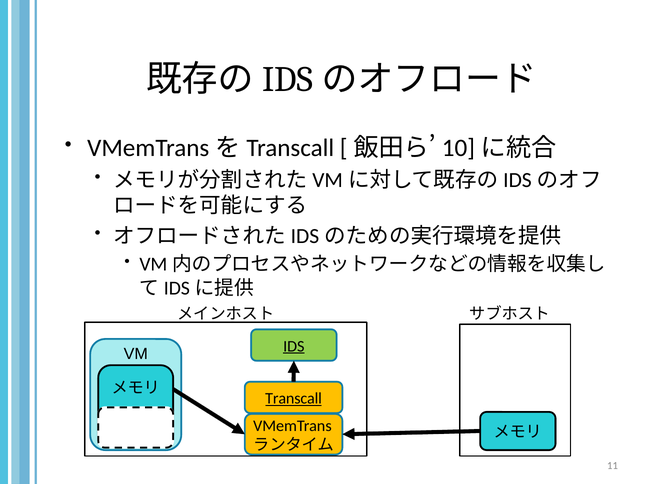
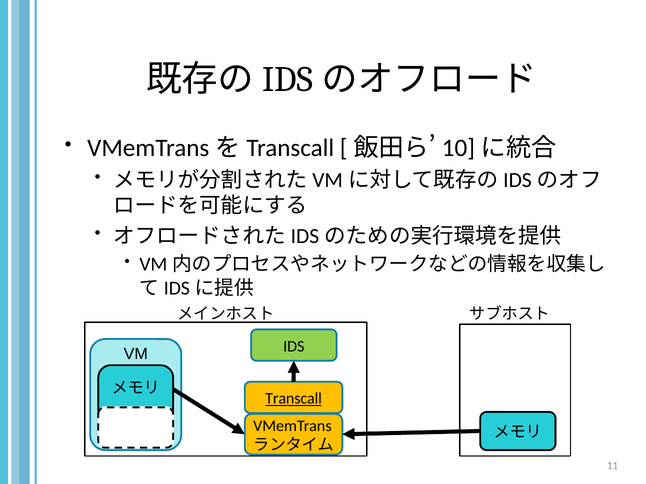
IDS underline: present -> none (294, 347)
